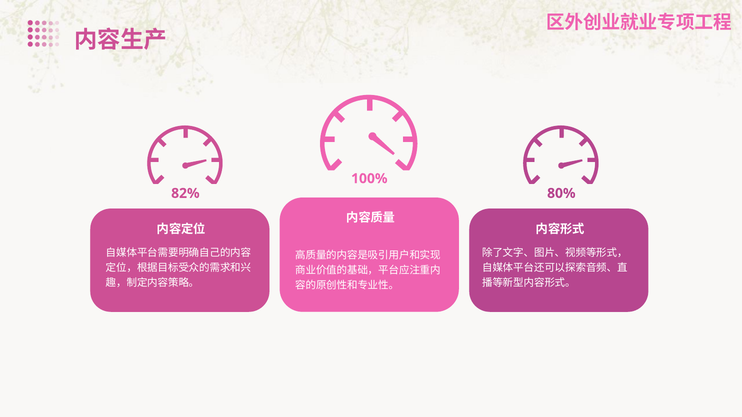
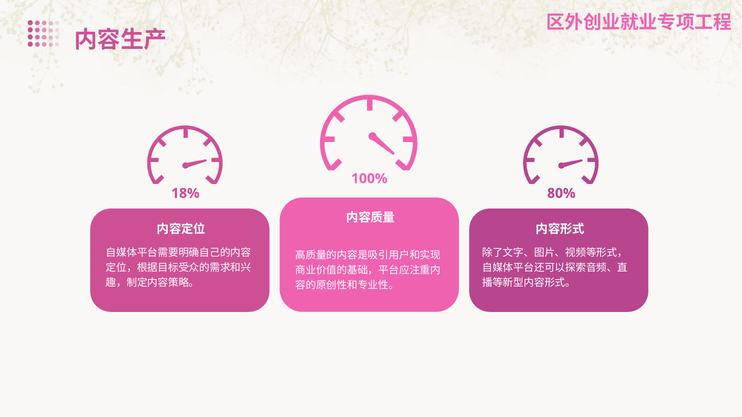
82%: 82% -> 18% (185, 193)
